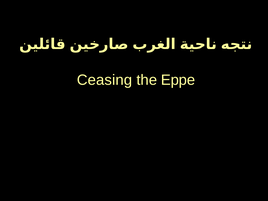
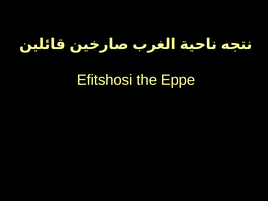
Ceasing: Ceasing -> Efitshosi (105, 80)
